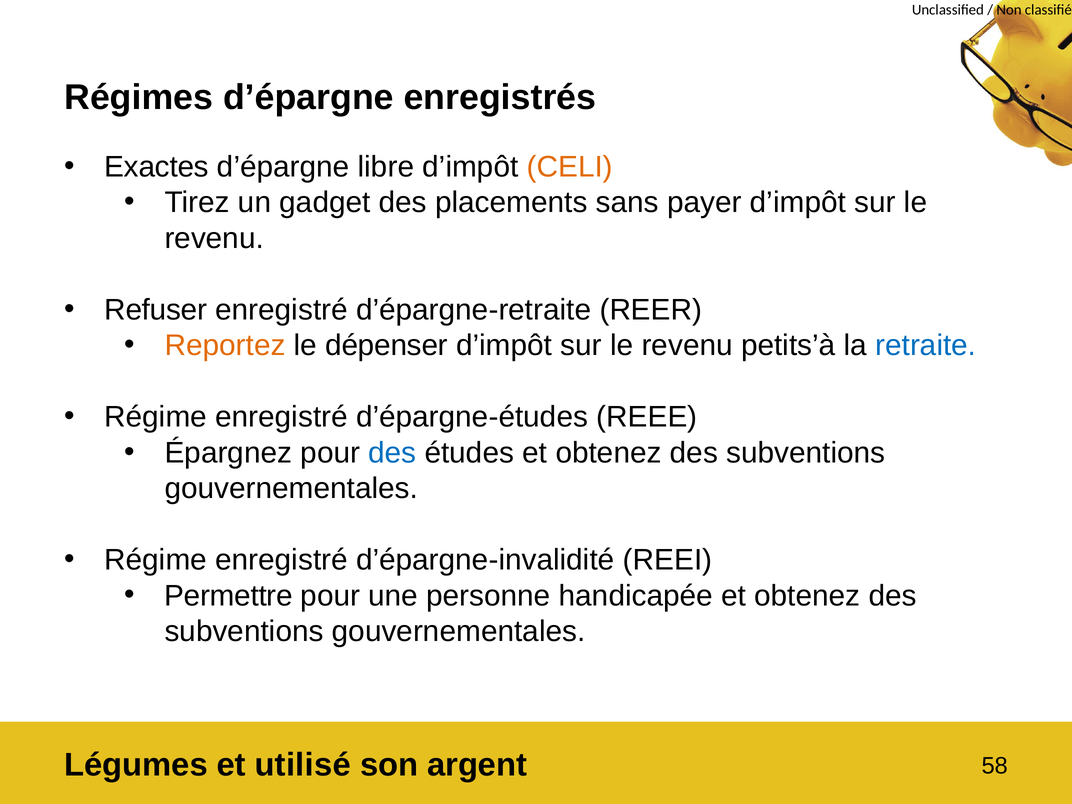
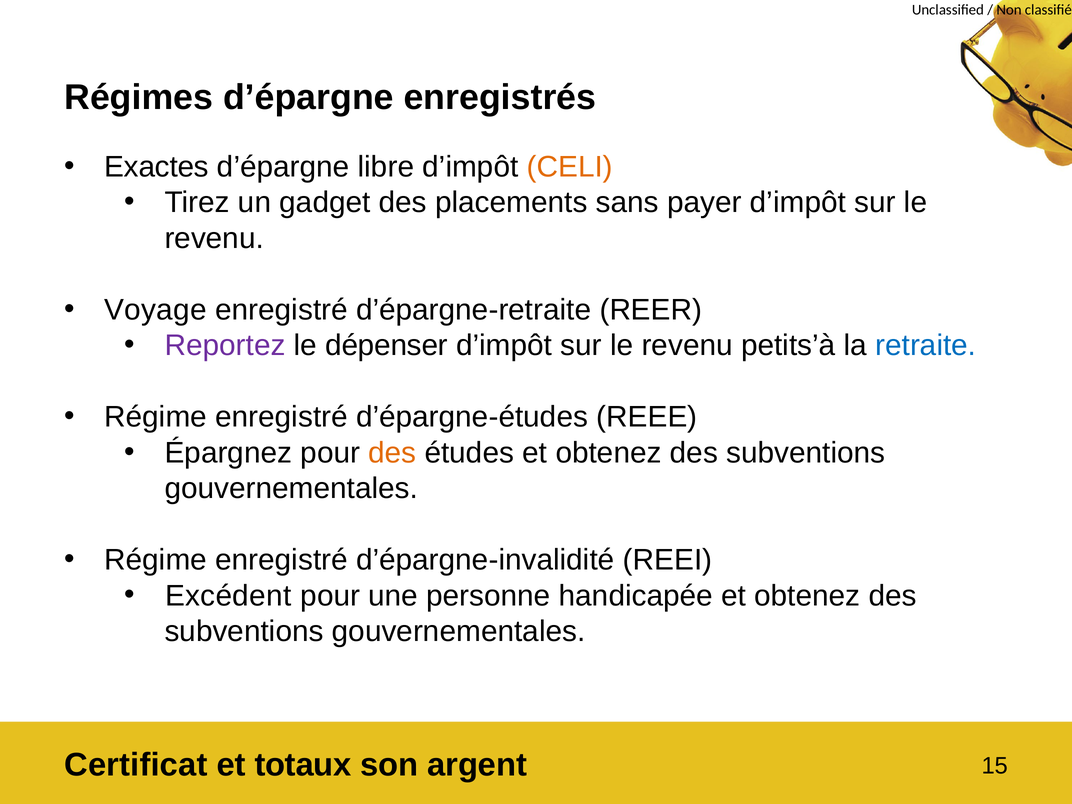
Refuser: Refuser -> Voyage (156, 310)
Reportez colour: orange -> purple (225, 346)
des colour: blue -> orange (392, 453)
Permettre: Permettre -> Excédent (228, 596)
Légumes: Légumes -> Certificat (136, 765)
utilisé: utilisé -> totaux (303, 765)
58: 58 -> 15 (995, 766)
